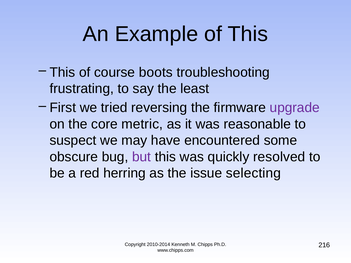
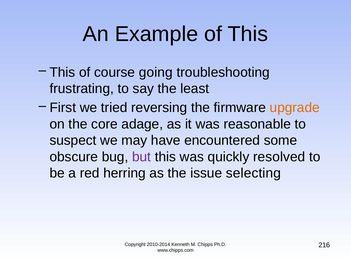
boots: boots -> going (156, 72)
upgrade colour: purple -> orange (295, 108)
metric: metric -> adage (142, 124)
